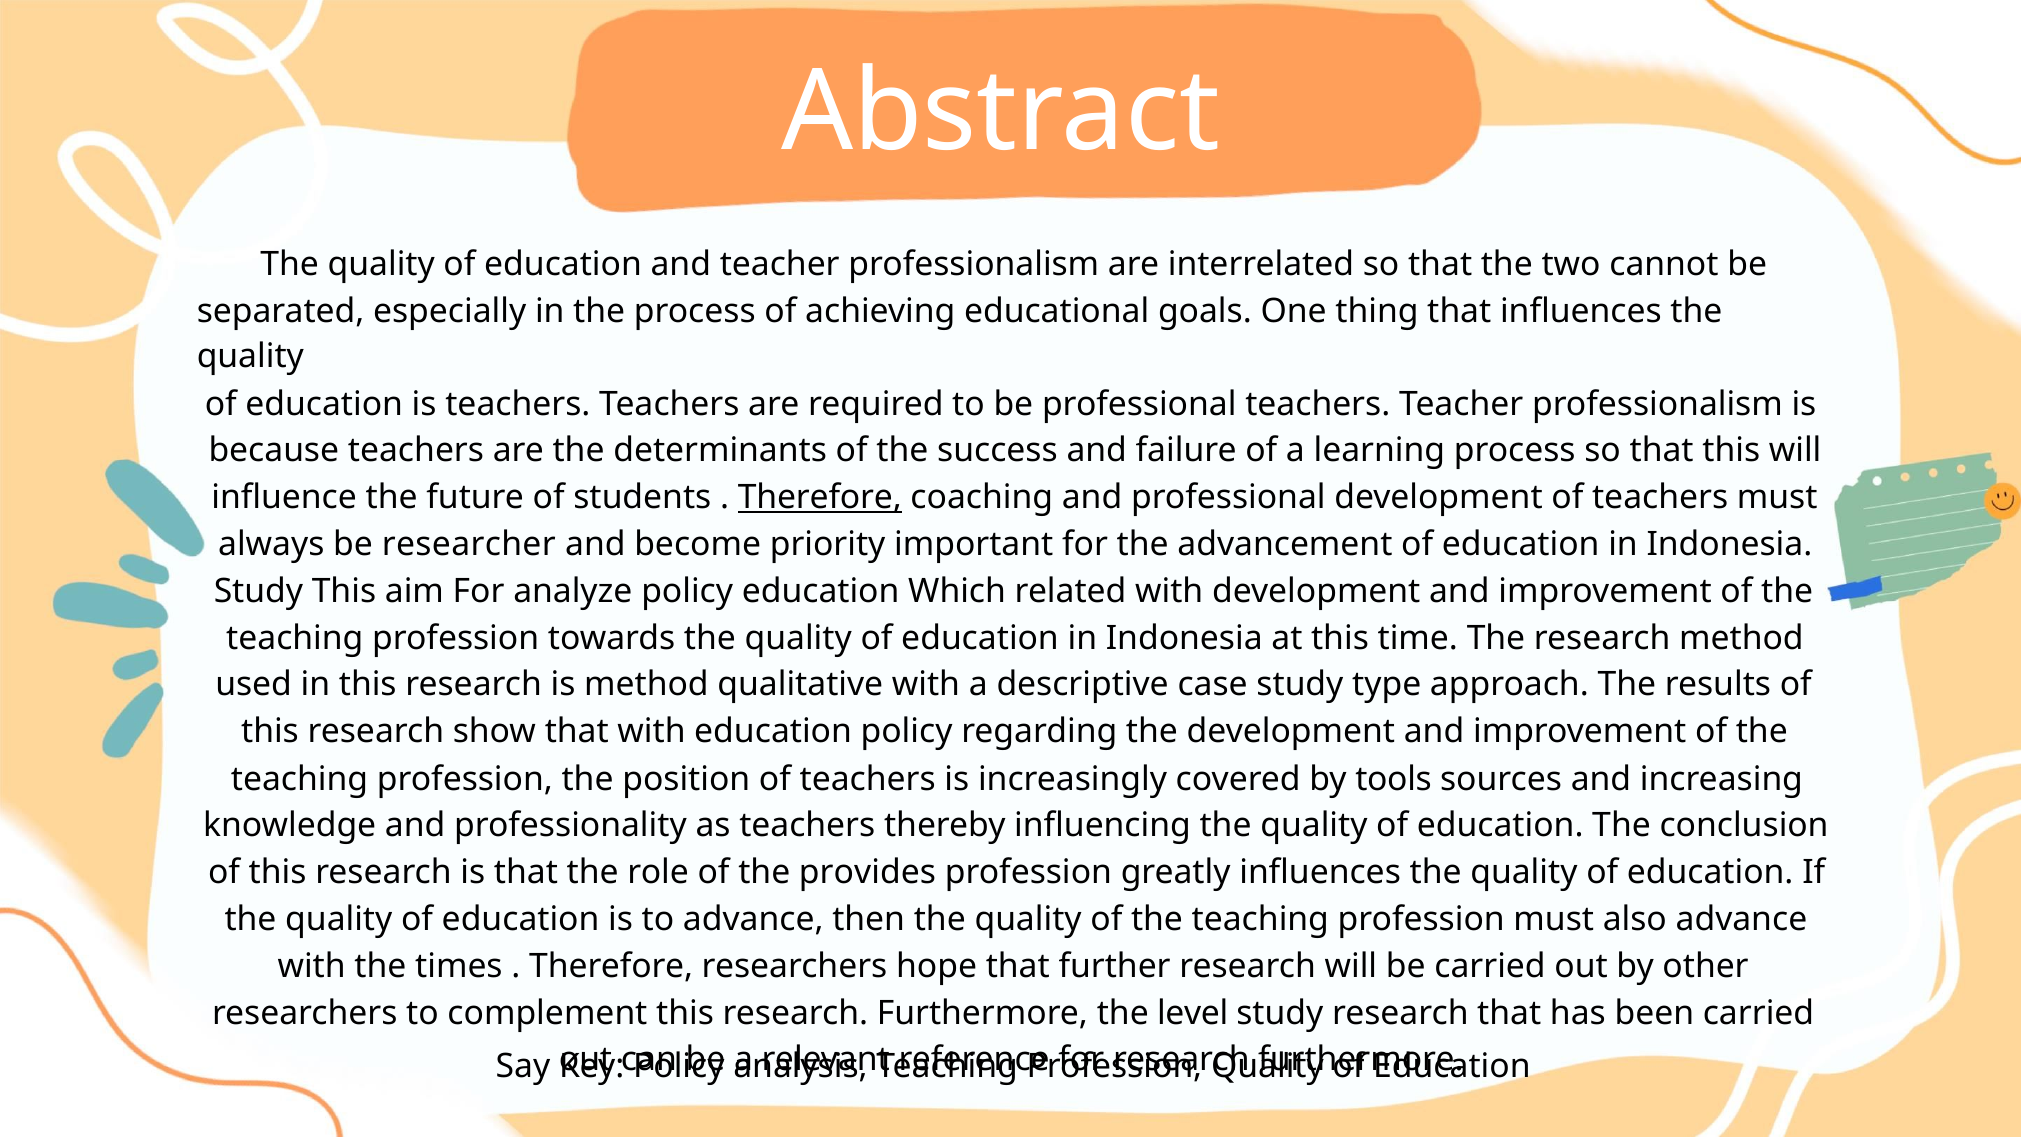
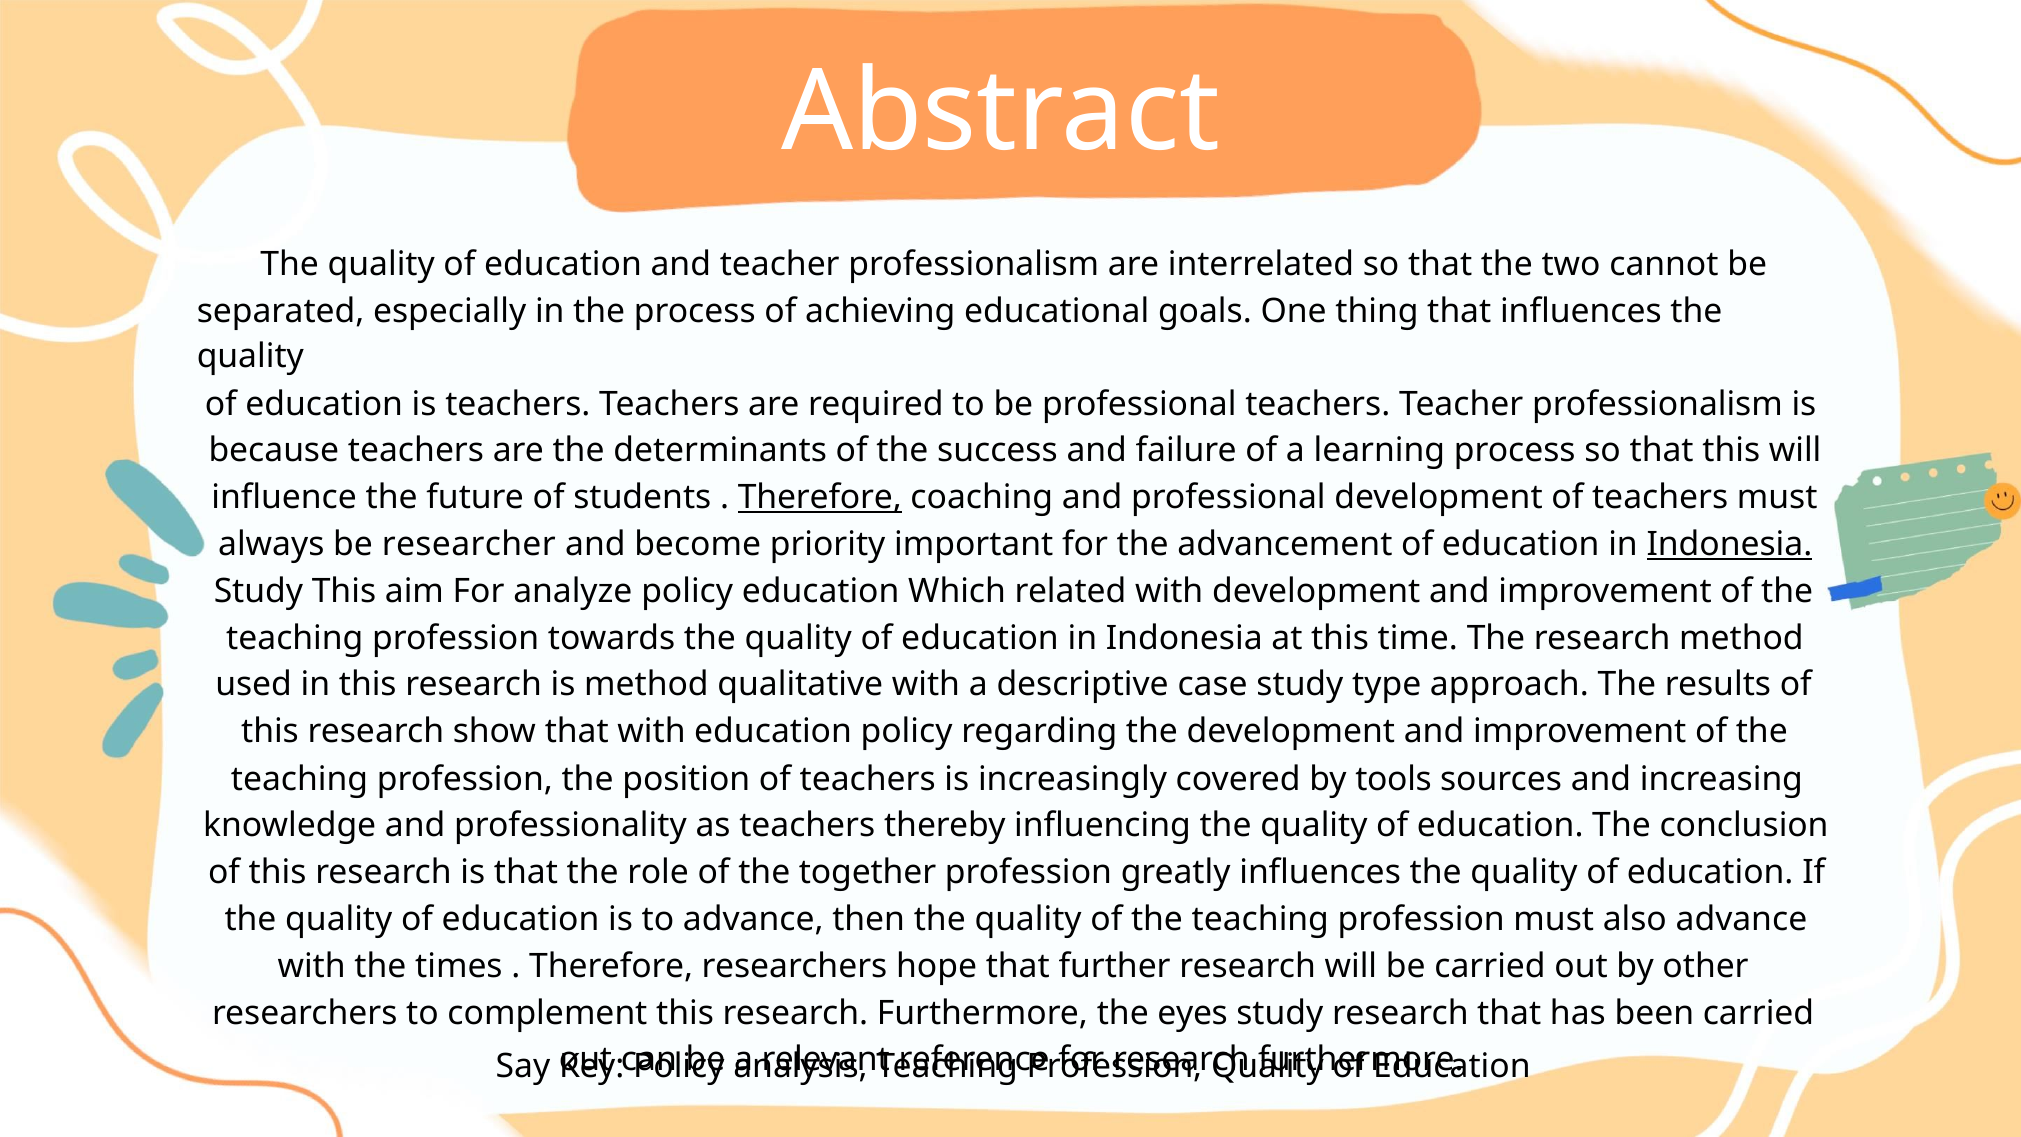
Indonesia underline: none -> present (1729, 545)
provides: provides -> together (868, 872)
level: level -> eyes (1193, 1013)
